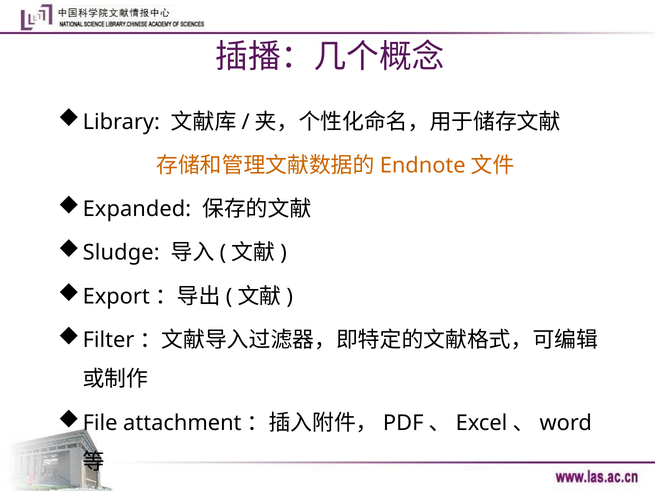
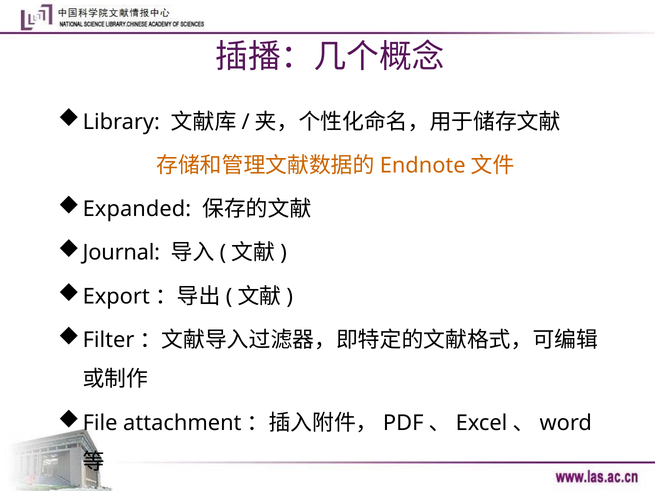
Sludge: Sludge -> Journal (121, 253)
